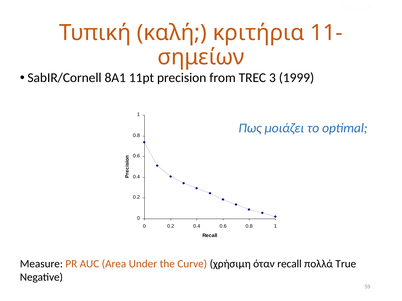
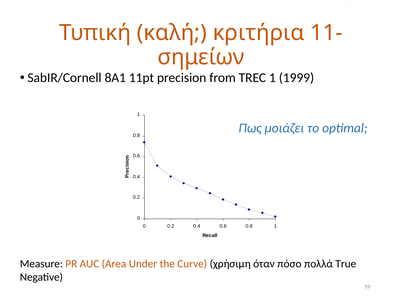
TREC 3: 3 -> 1 (272, 78)
όταν recall: recall -> πόσο (289, 264)
